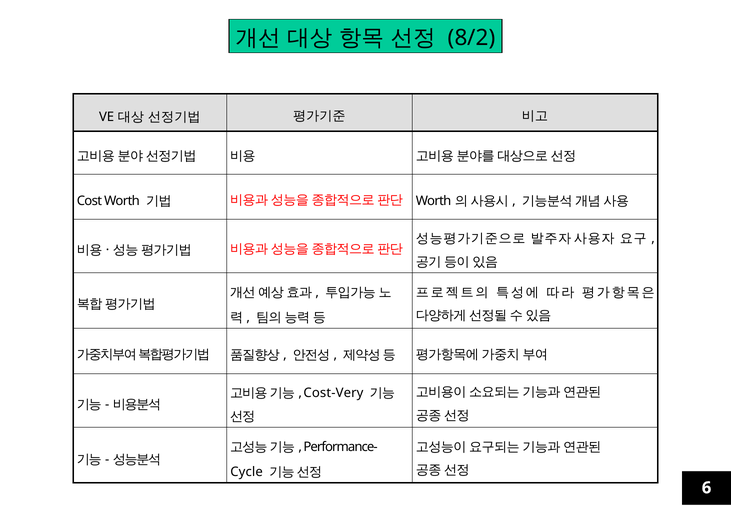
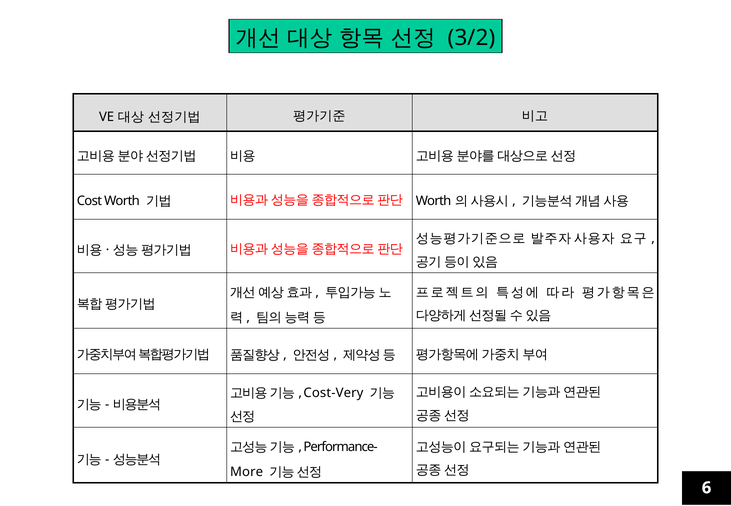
8/2: 8/2 -> 3/2 (472, 38)
Cycle: Cycle -> More (247, 472)
